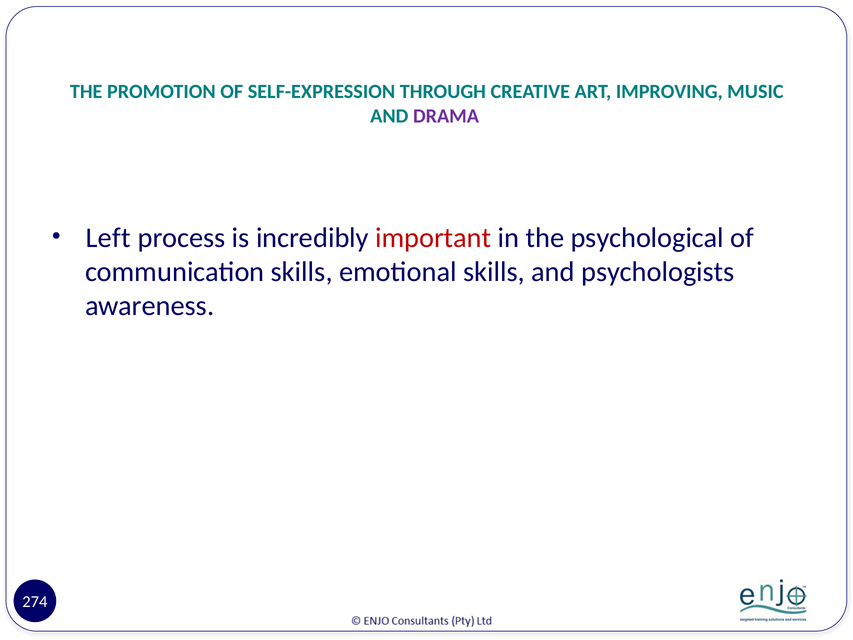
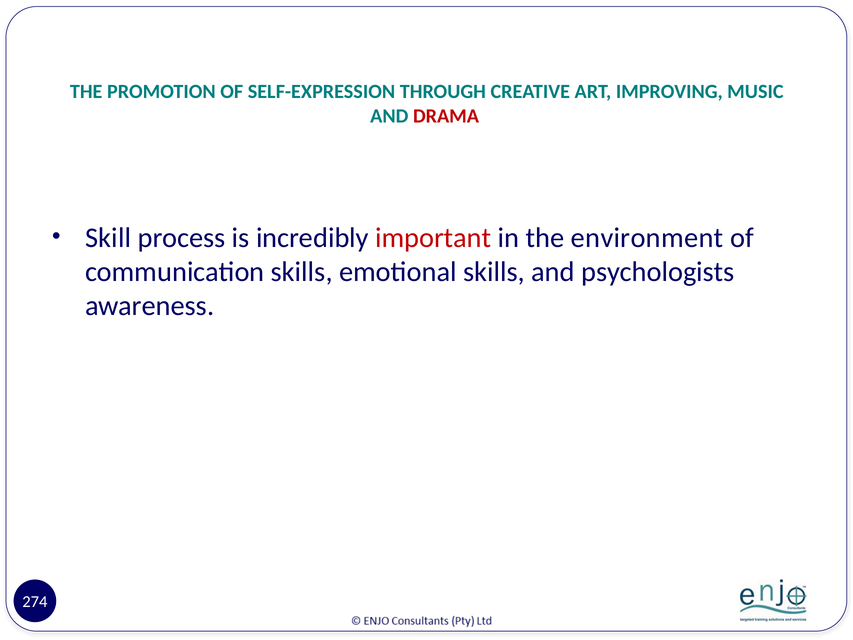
DRAMA colour: purple -> red (446, 116)
Left: Left -> Skill (108, 238)
psychological: psychological -> environment (647, 238)
